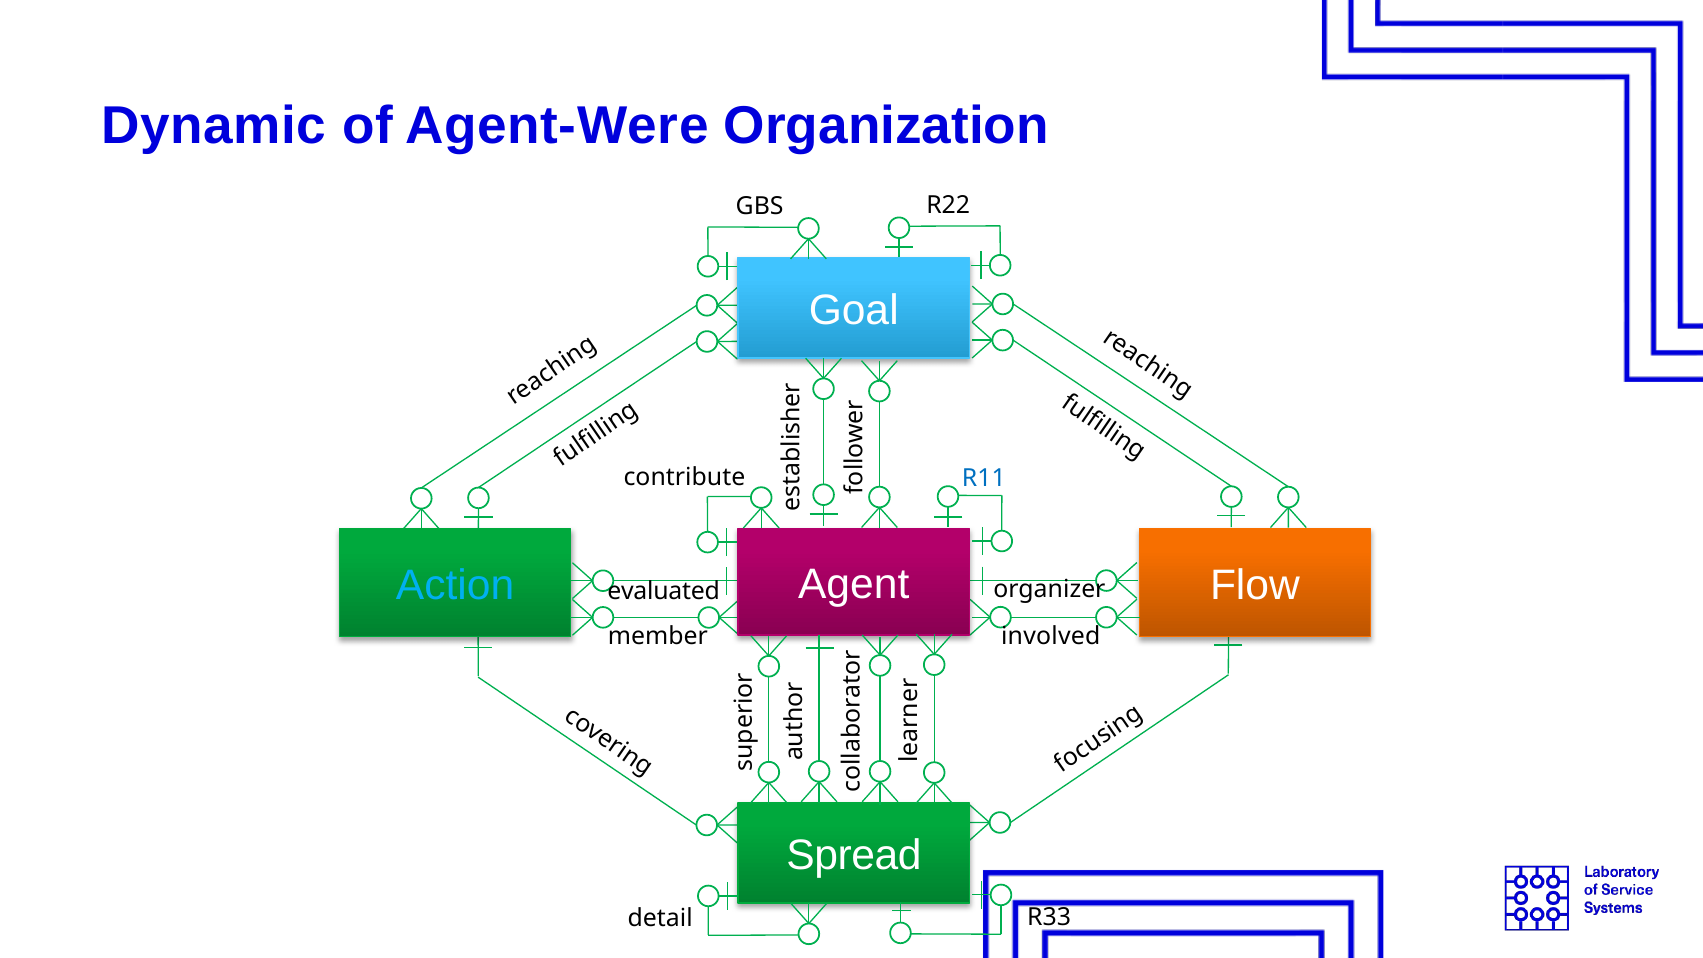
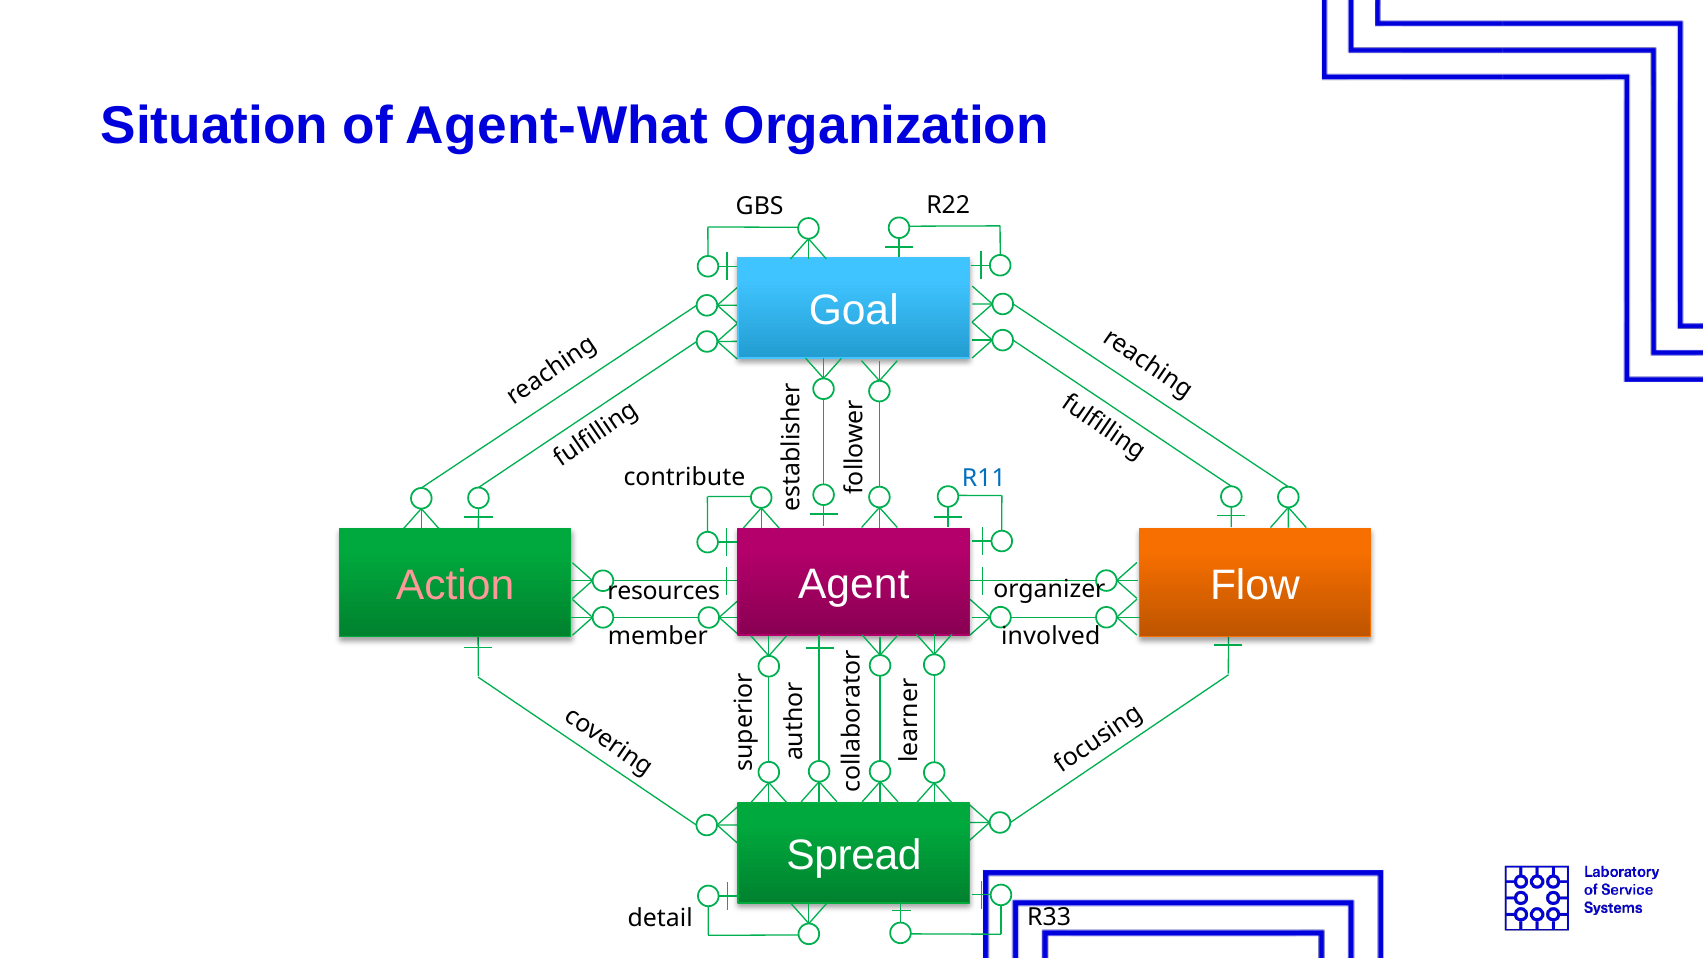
Dynamic: Dynamic -> Situation (214, 126)
Agent-Were: Agent-Were -> Agent-What (557, 126)
Action colour: light blue -> pink (455, 586)
evaluated: evaluated -> resources (664, 591)
